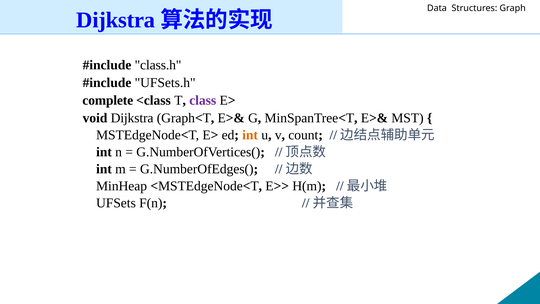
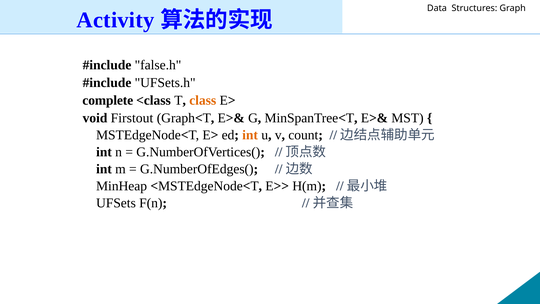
Dijkstra: Dijkstra -> Activity (116, 20)
class.h: class.h -> false.h (158, 65)
class colour: purple -> orange (203, 100)
void Dijkstra: Dijkstra -> Firstout (132, 118)
